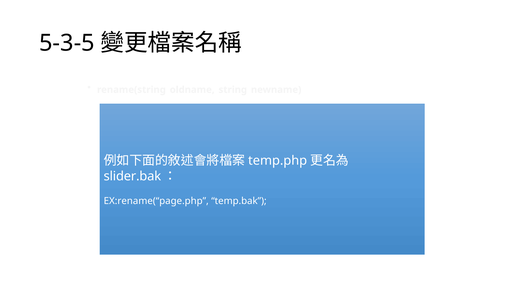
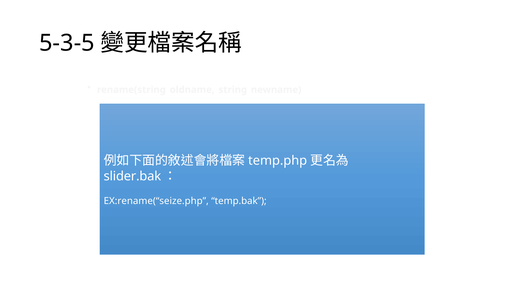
EX:rename(“page.php: EX:rename(“page.php -> EX:rename(“seize.php (156, 201)
